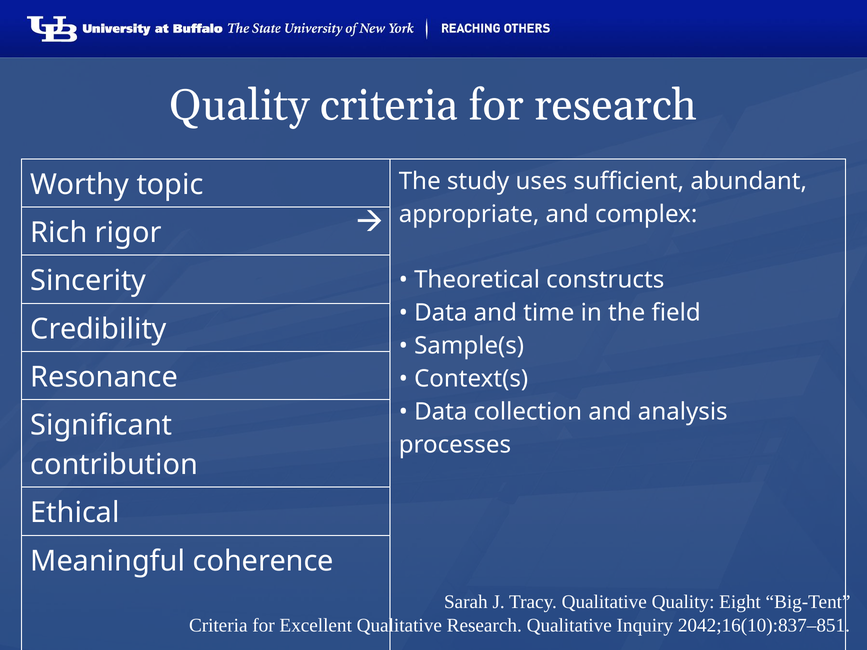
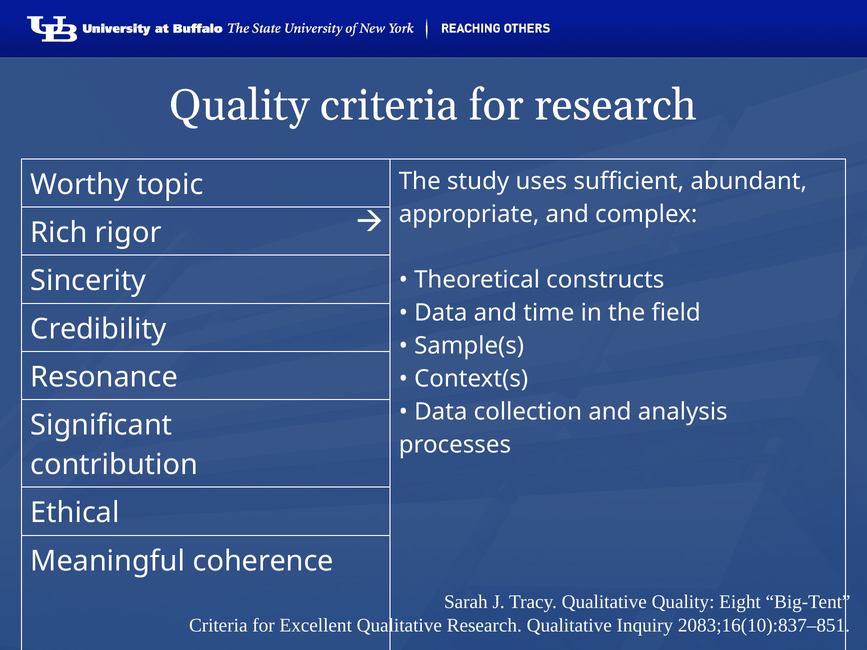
2042;16(10):837–851: 2042;16(10):837–851 -> 2083;16(10):837–851 (764, 625)
